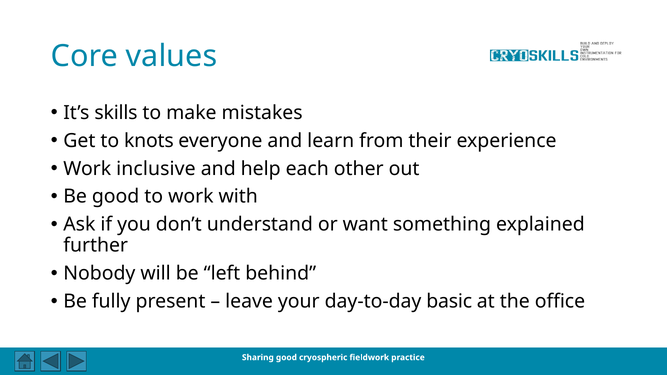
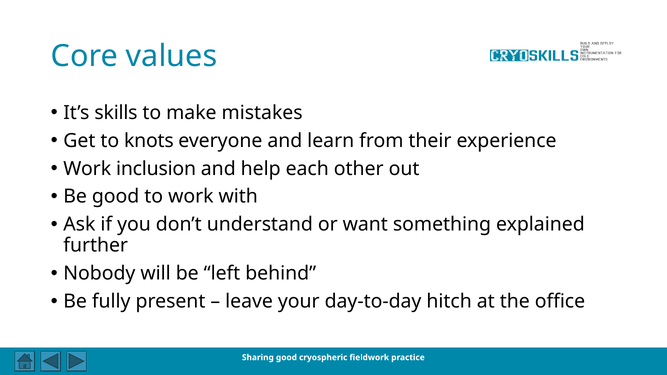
inclusive: inclusive -> inclusion (156, 169)
basic: basic -> hitch (449, 302)
